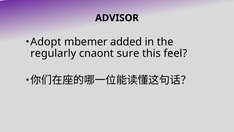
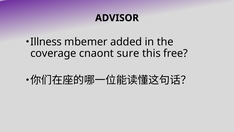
Adopt: Adopt -> Illness (46, 42)
regularly: regularly -> coverage (53, 53)
feel: feel -> free (175, 53)
